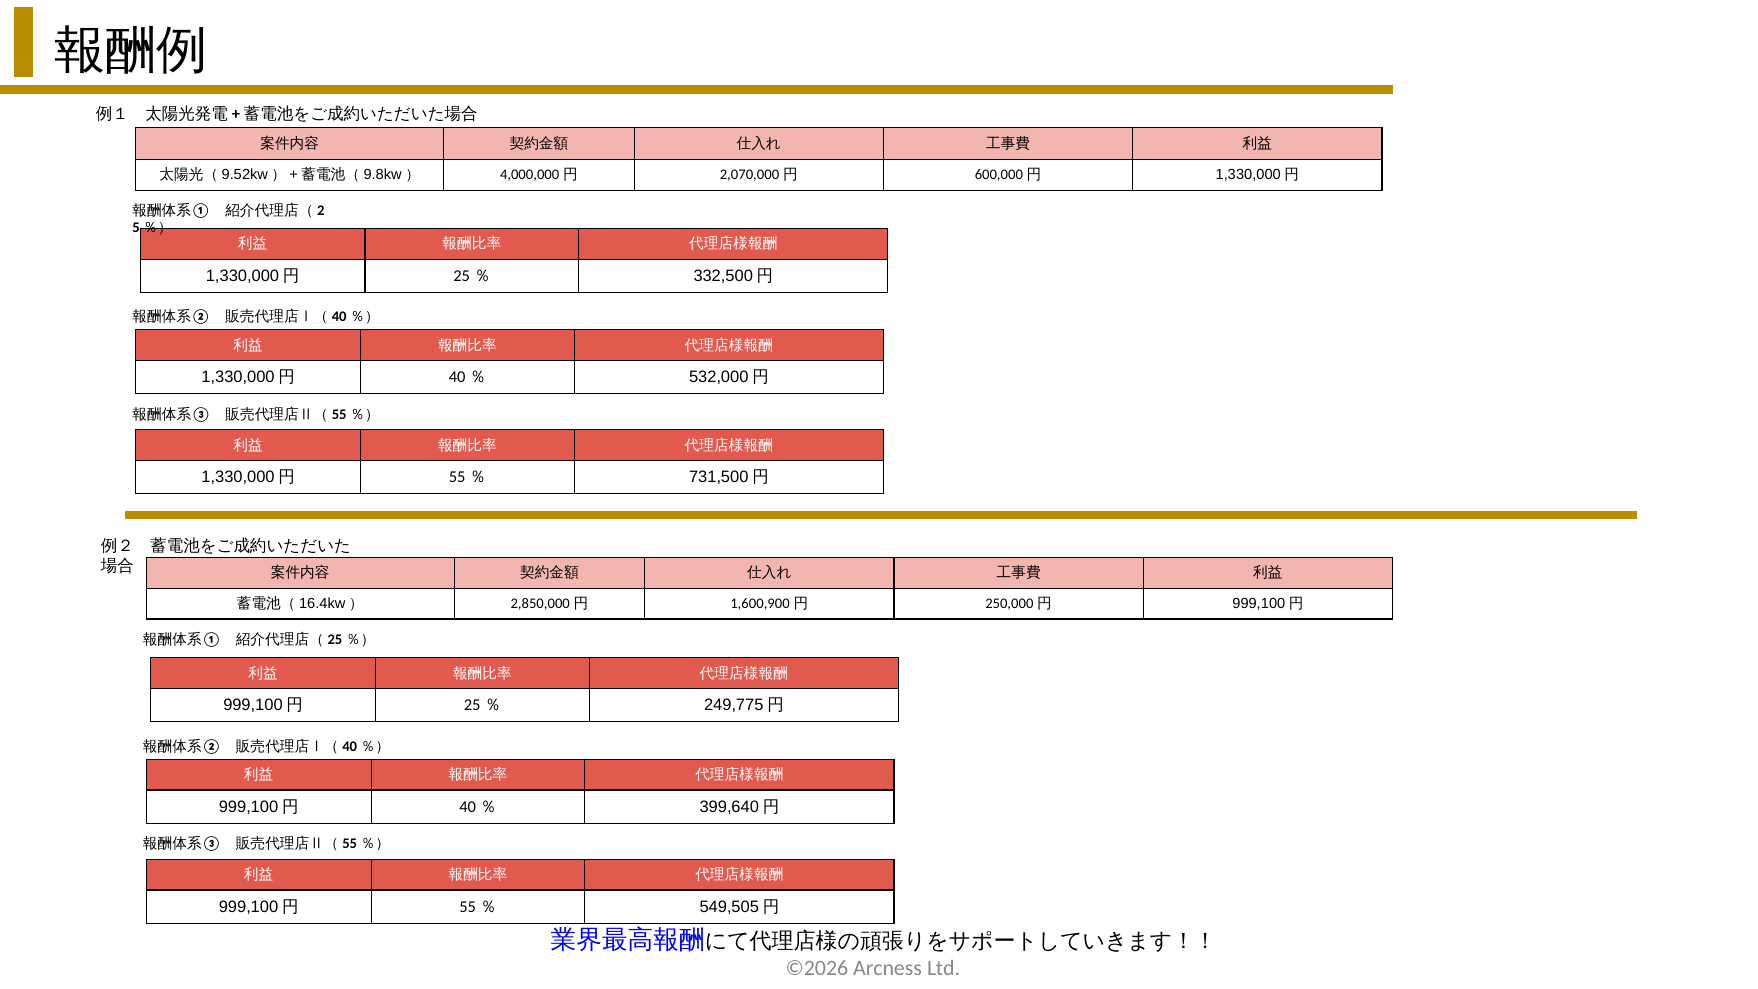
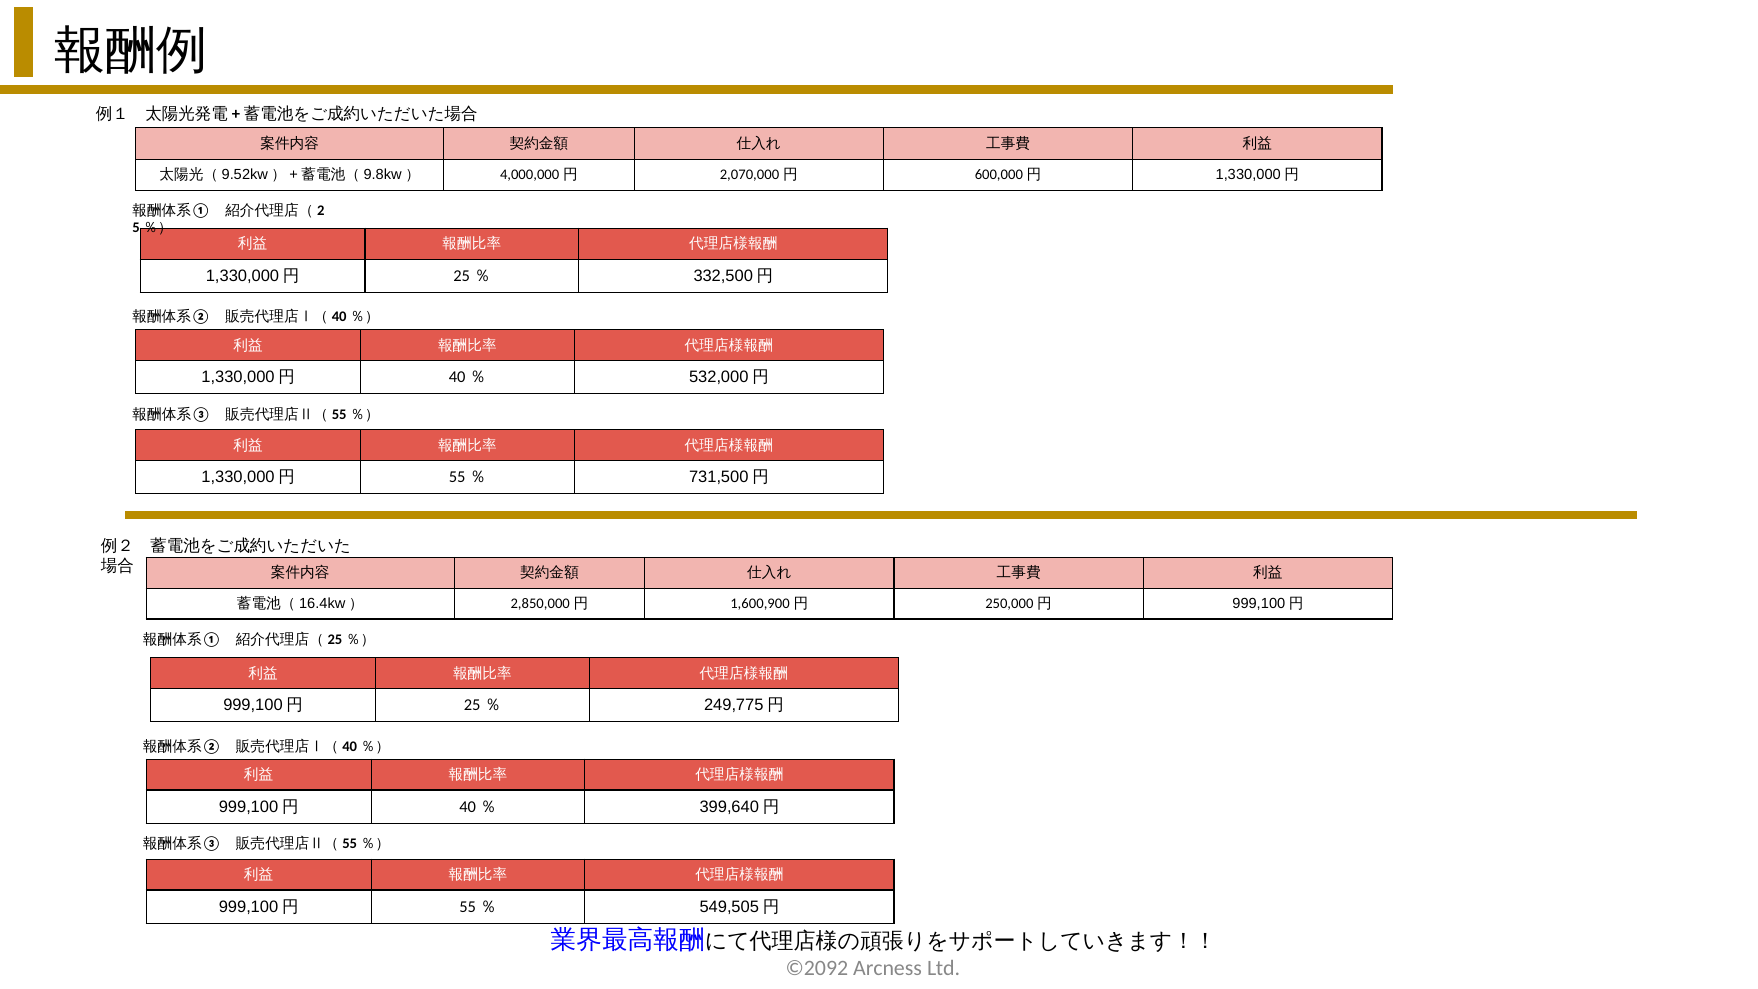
©2026: ©2026 -> ©2092 (817, 969)
